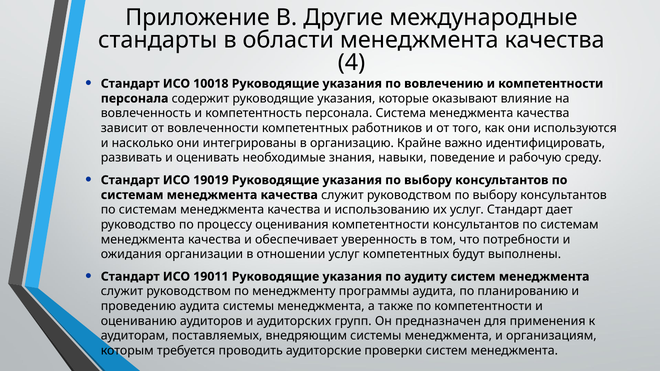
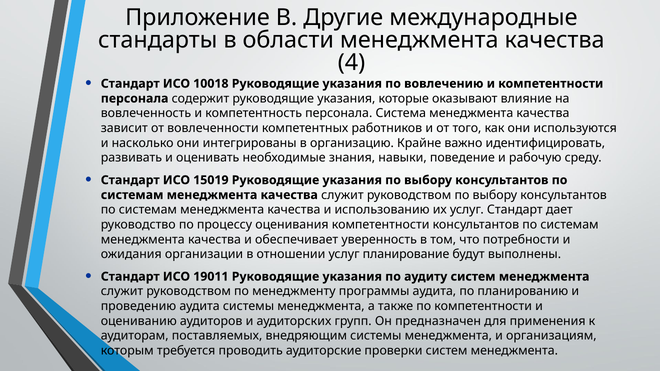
19019: 19019 -> 15019 (211, 180)
услуг компетентных: компетентных -> планирование (406, 254)
